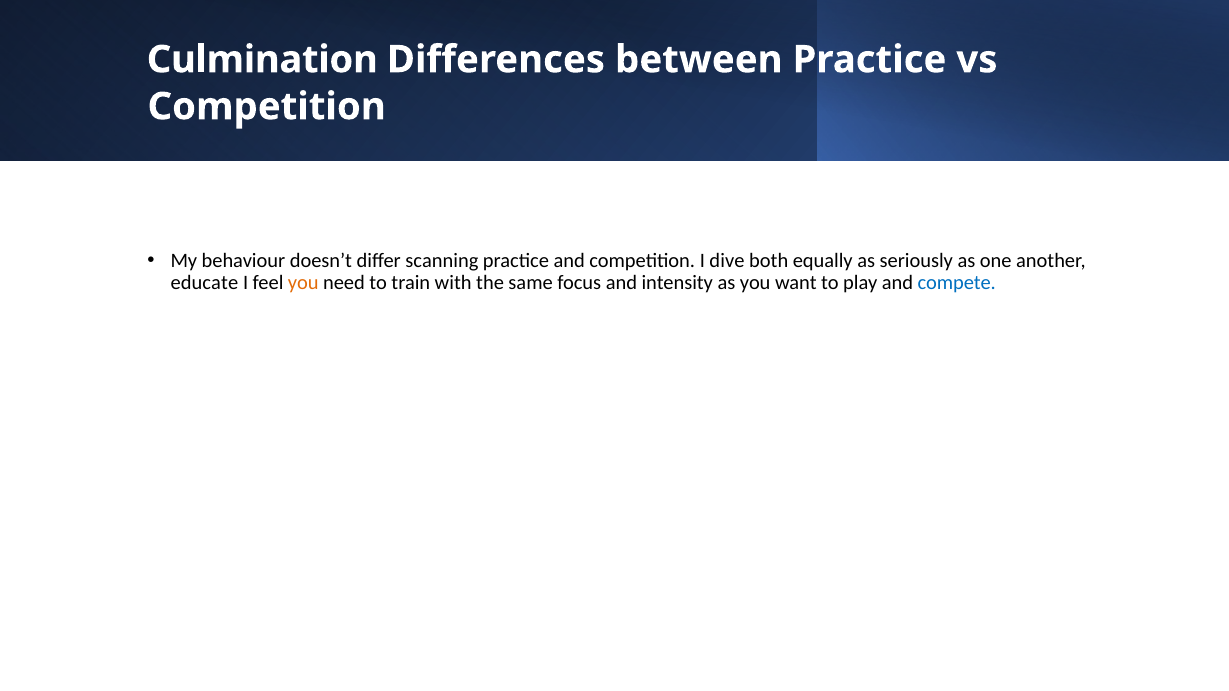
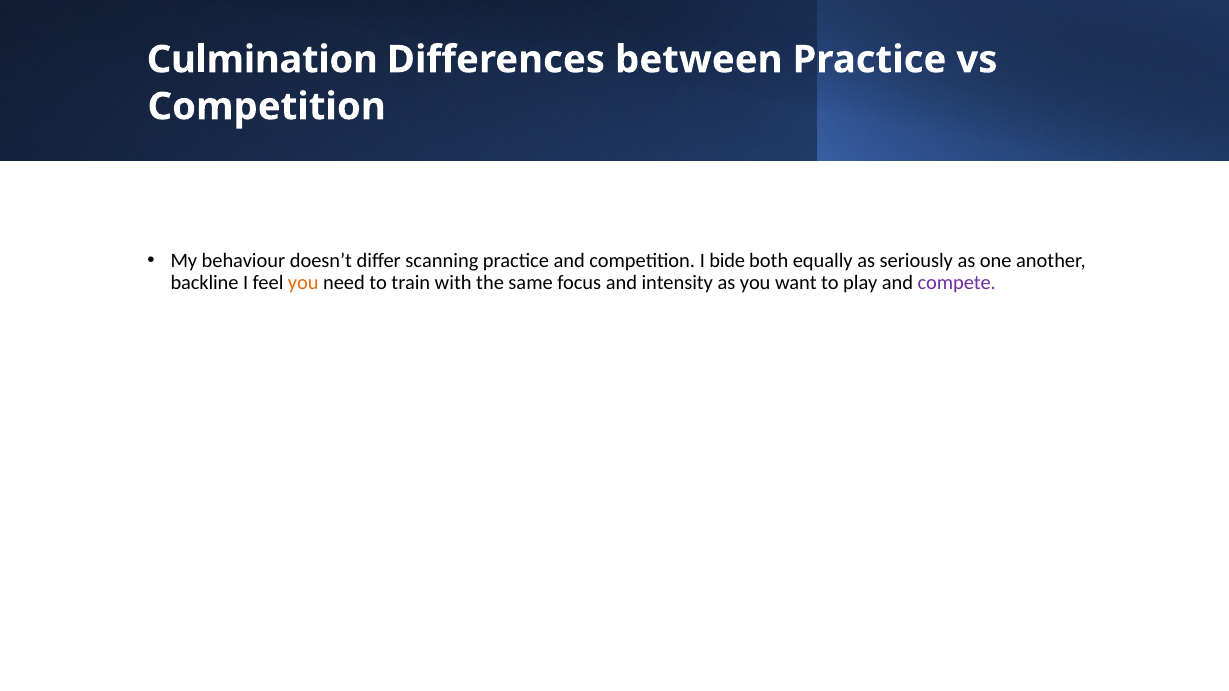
dive: dive -> bide (727, 261)
educate: educate -> backline (205, 283)
compete colour: blue -> purple (957, 283)
